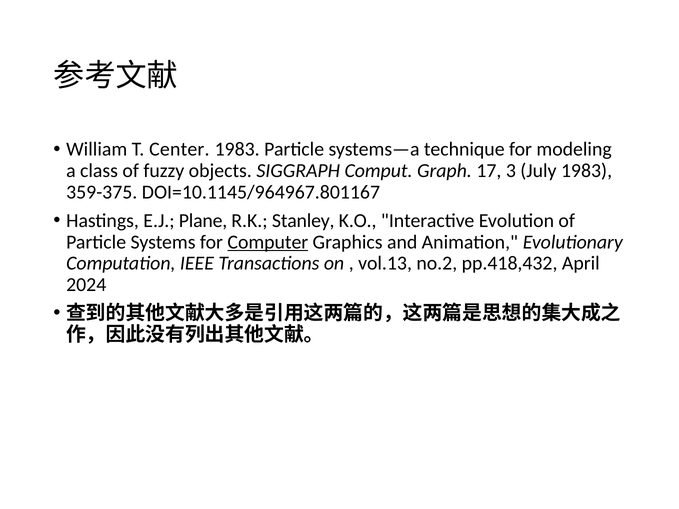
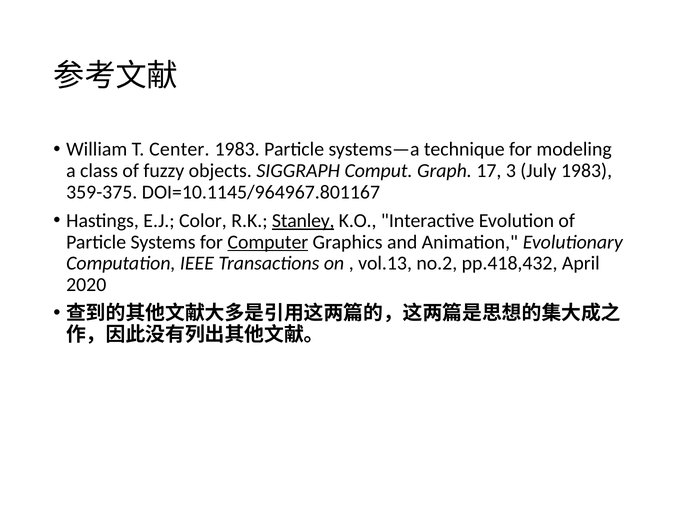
Plane: Plane -> Color (203, 221)
Stanley underline: none -> present (303, 221)
2024: 2024 -> 2020 (86, 285)
